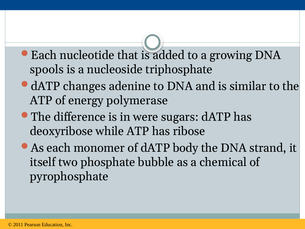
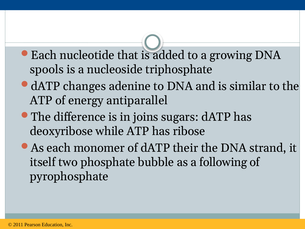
polymerase: polymerase -> antiparallel (137, 100)
were: were -> joins (146, 117)
body: body -> their (185, 148)
chemical: chemical -> following (223, 162)
